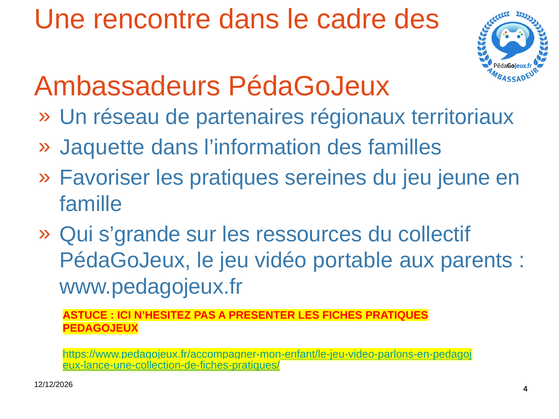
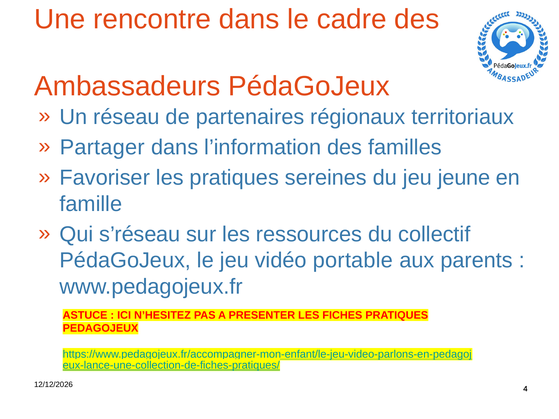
Jaquette: Jaquette -> Partager (102, 147)
s’grande: s’grande -> s’réseau (140, 234)
